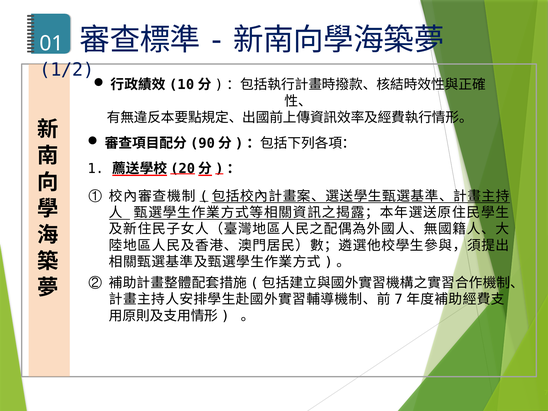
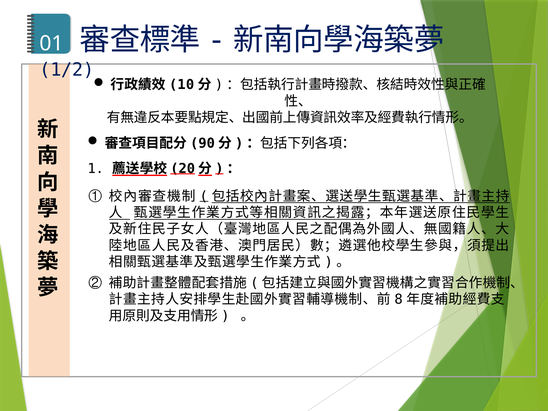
7: 7 -> 8 (399, 299)
